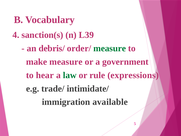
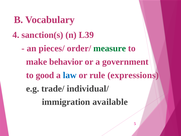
debris/: debris/ -> pieces/ (52, 48)
make measure: measure -> behavior (66, 62)
hear: hear -> good (45, 75)
law colour: green -> blue (70, 75)
intimidate/: intimidate/ -> individual/ (88, 88)
